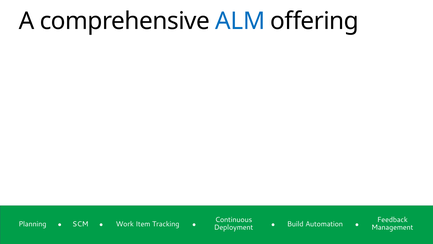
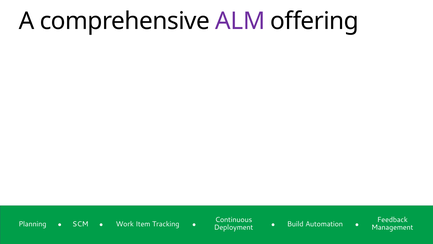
ALM colour: blue -> purple (240, 21)
